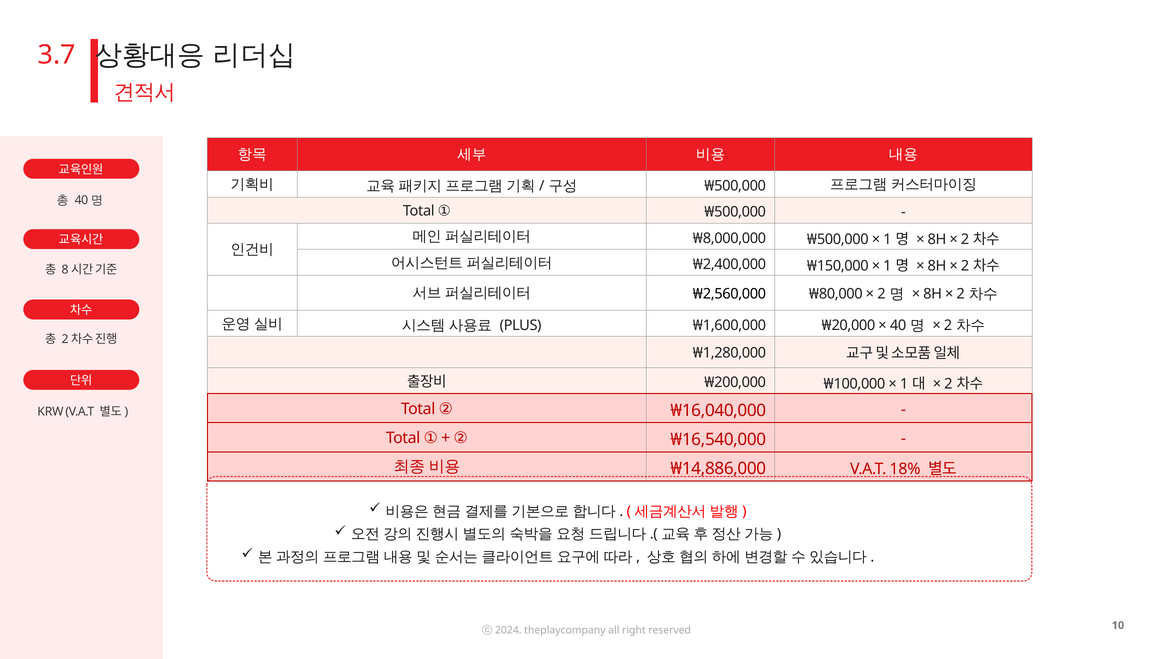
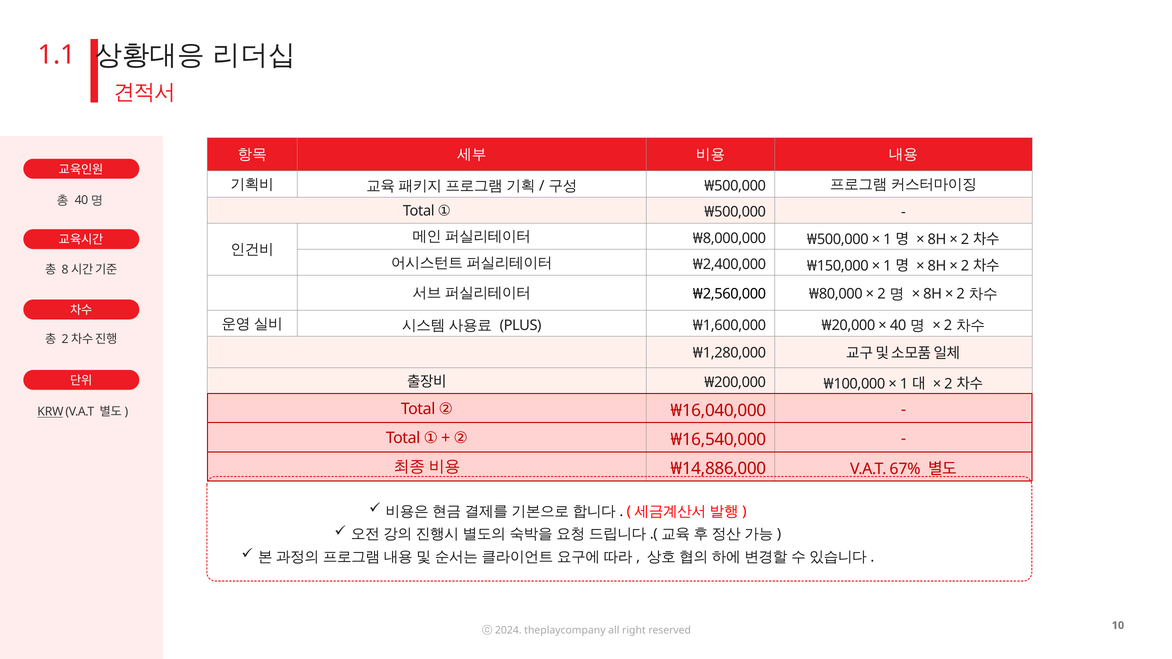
3.7: 3.7 -> 1.1 (57, 55)
KRW underline: none -> present (50, 412)
18%: 18% -> 67% (905, 469)
